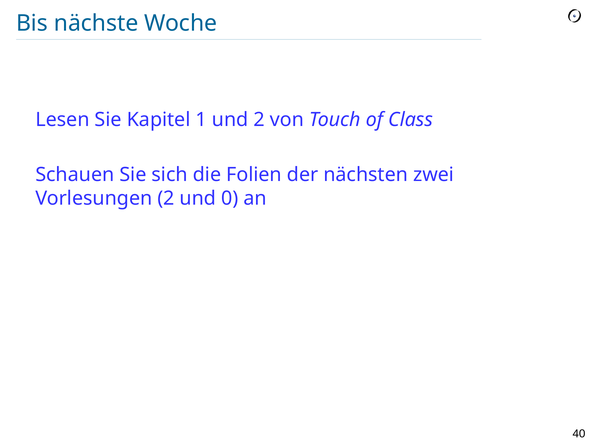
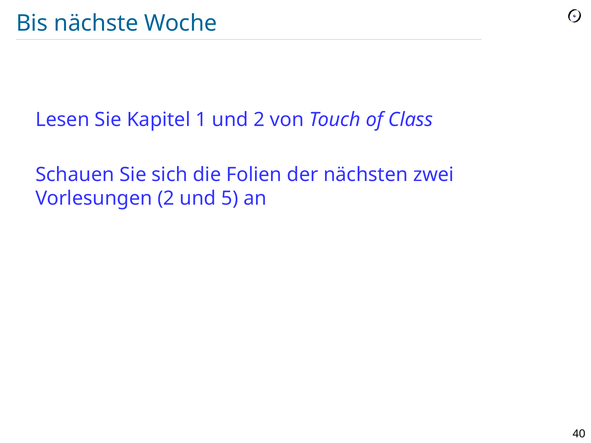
0: 0 -> 5 (230, 198)
